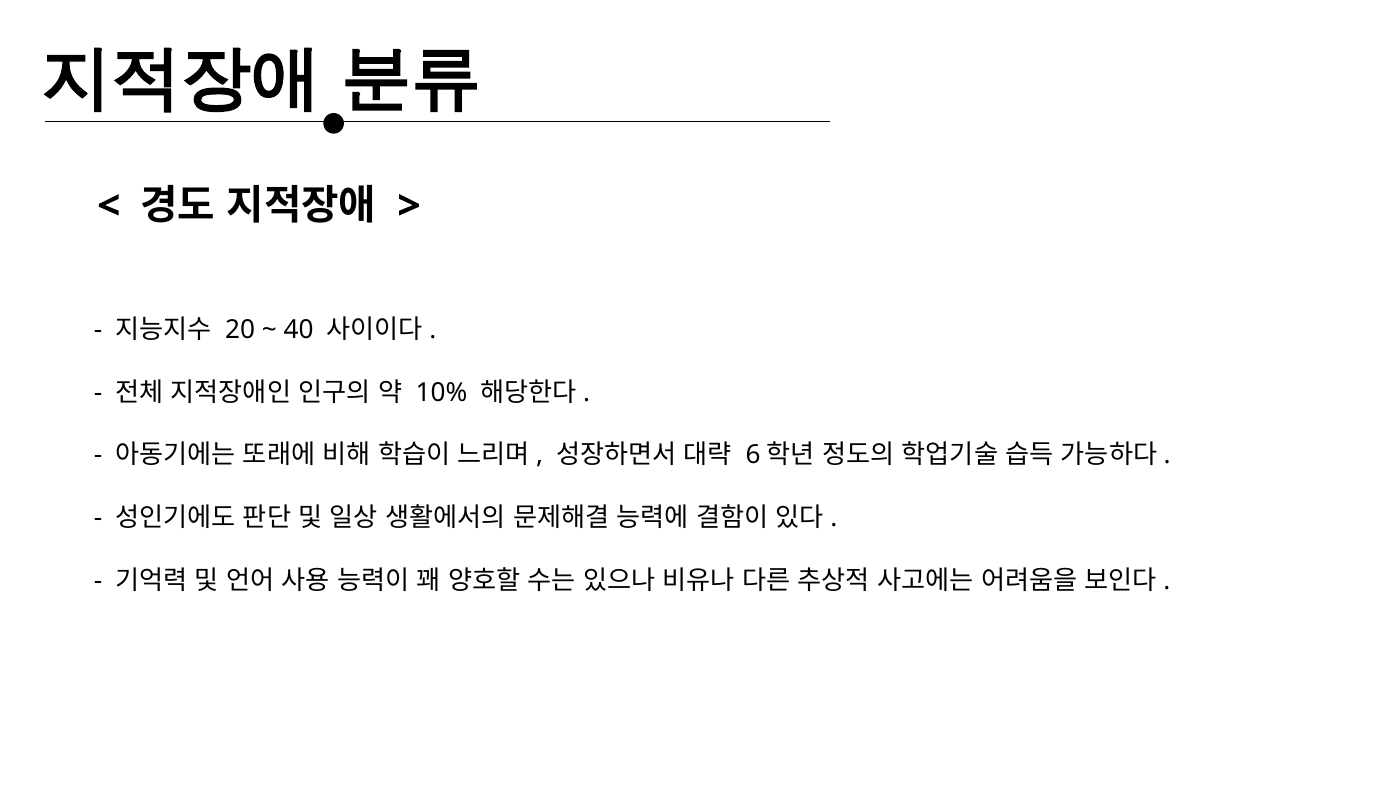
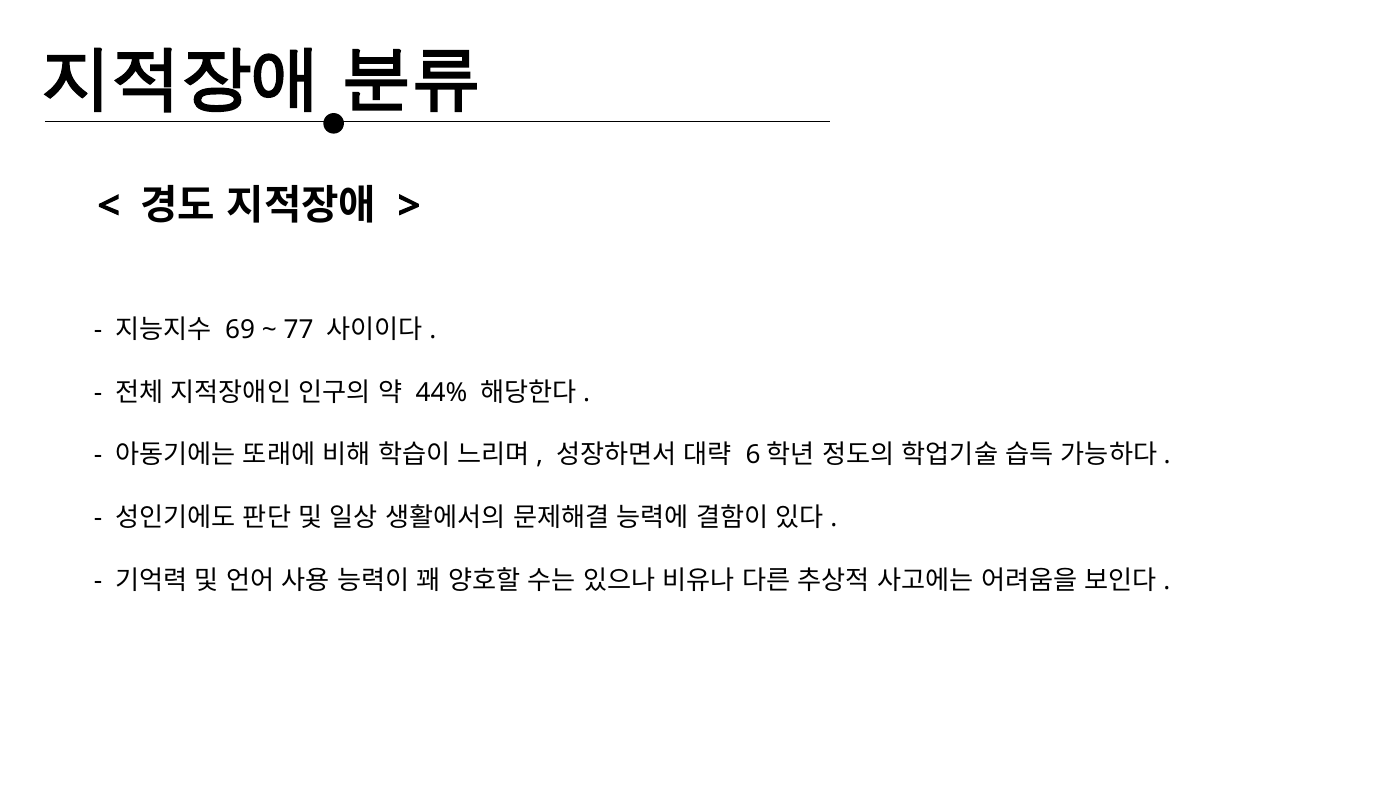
20: 20 -> 69 (240, 330)
40: 40 -> 77 (299, 330)
10%: 10% -> 44% (442, 393)
